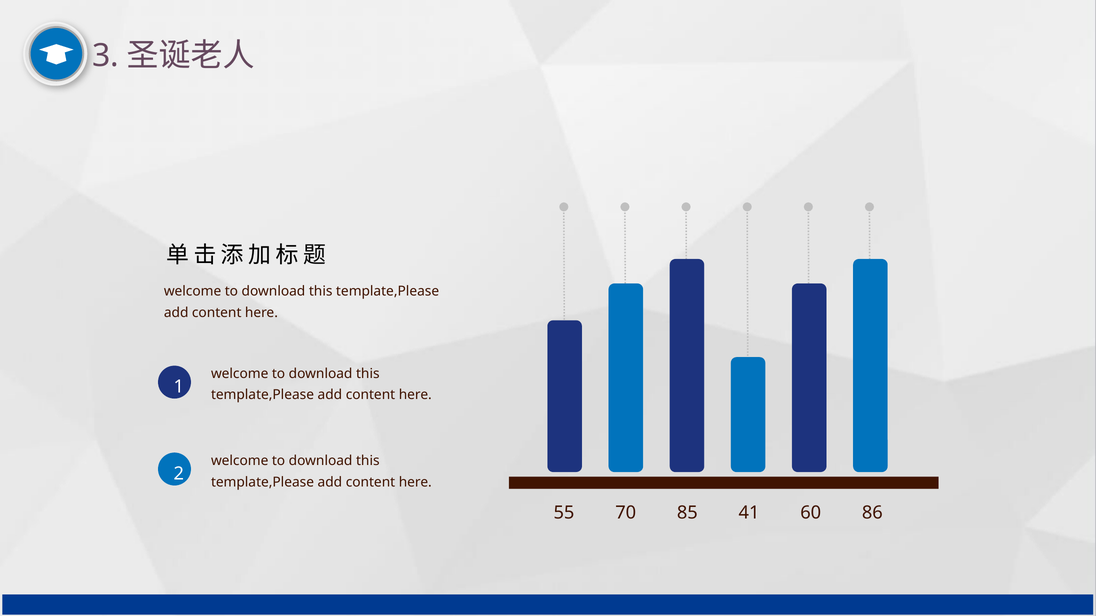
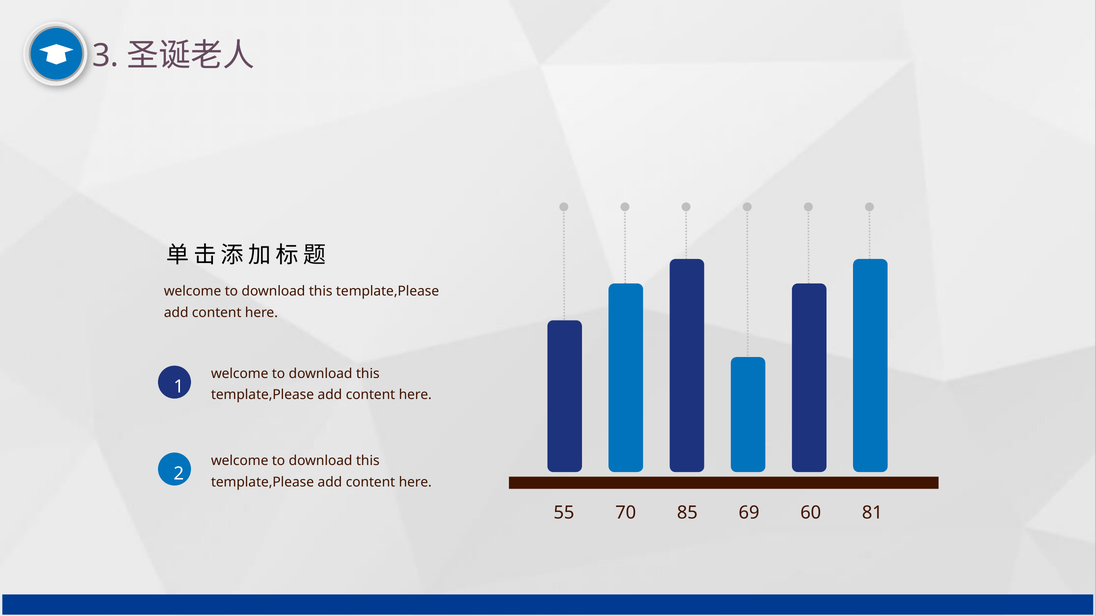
41: 41 -> 69 (749, 513)
86: 86 -> 81 (872, 513)
